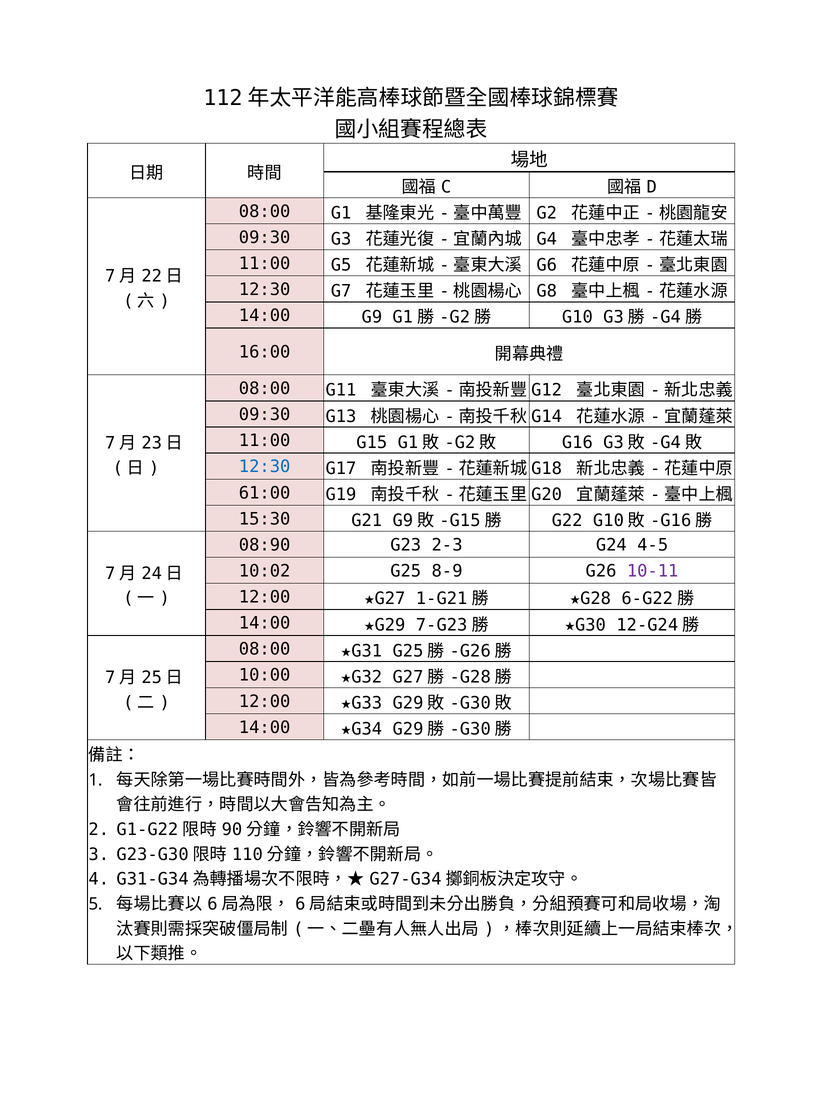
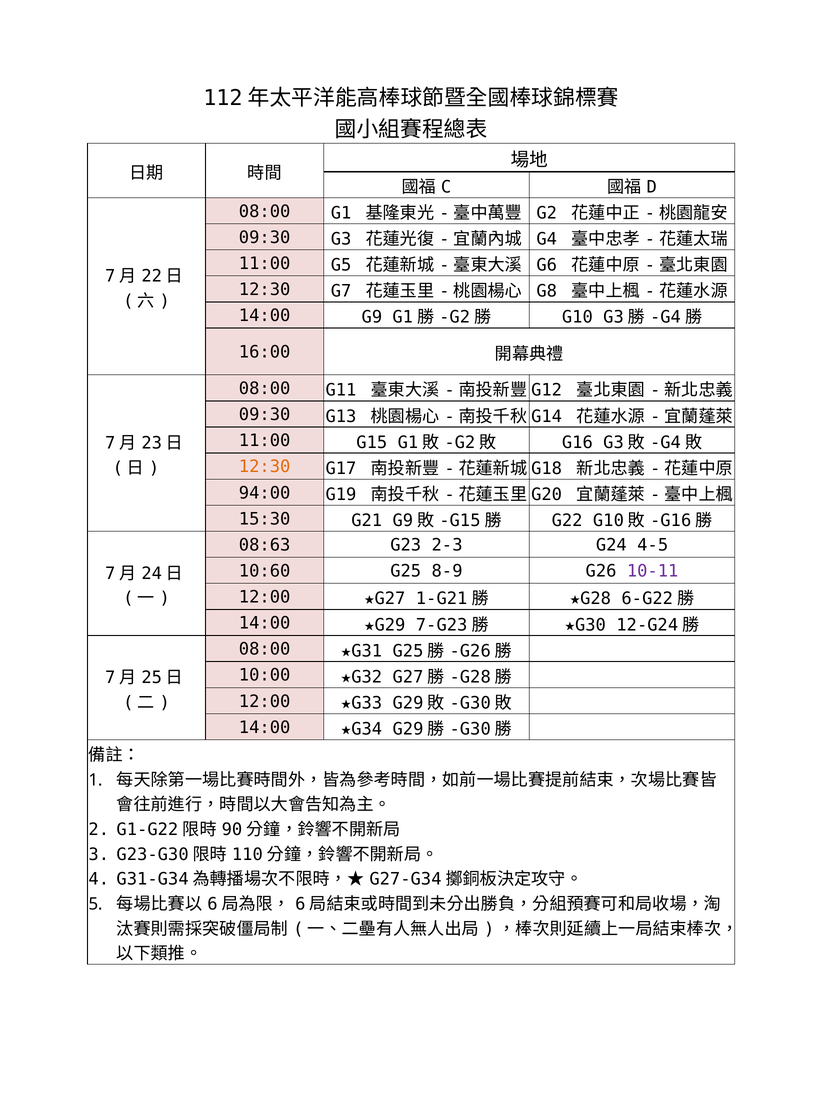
12:30 colour: blue -> orange (265, 467)
61:00: 61:00 -> 94:00 (265, 493)
08:90: 08:90 -> 08:63 (265, 545)
10:02: 10:02 -> 10:60 (265, 571)
